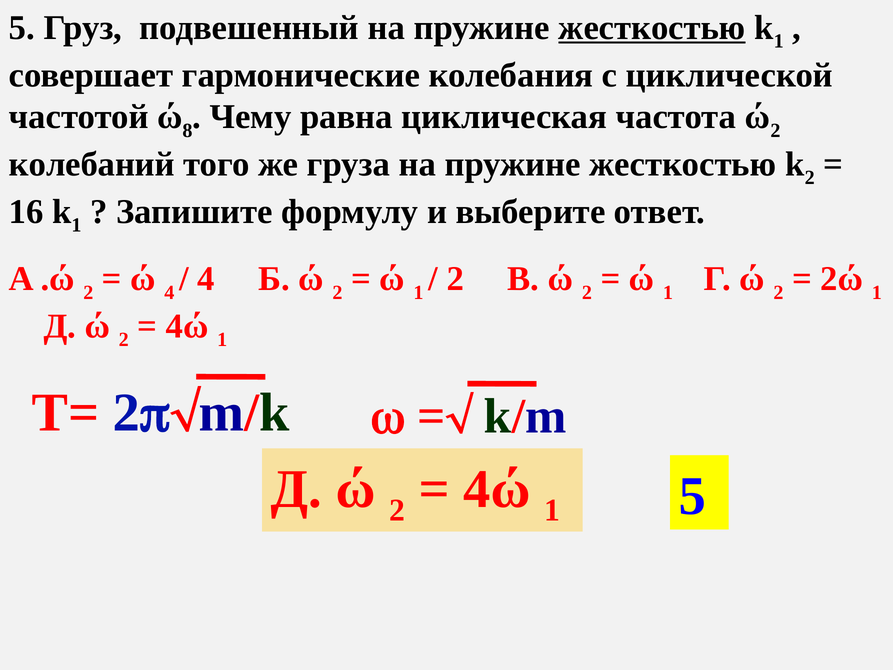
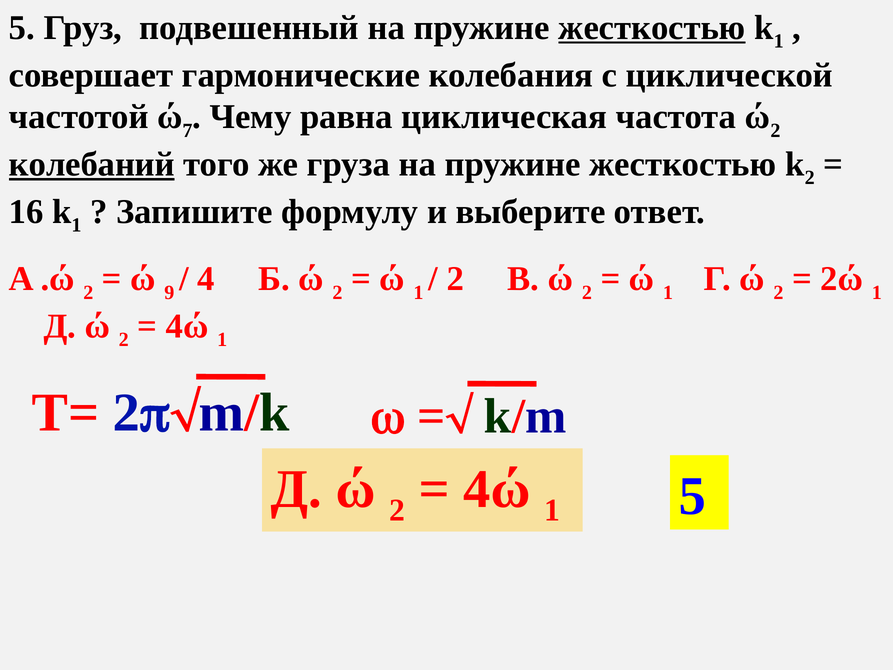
8: 8 -> 7 (187, 130)
колебаний underline: none -> present (92, 164)
ώ 4: 4 -> 9 (169, 292)
